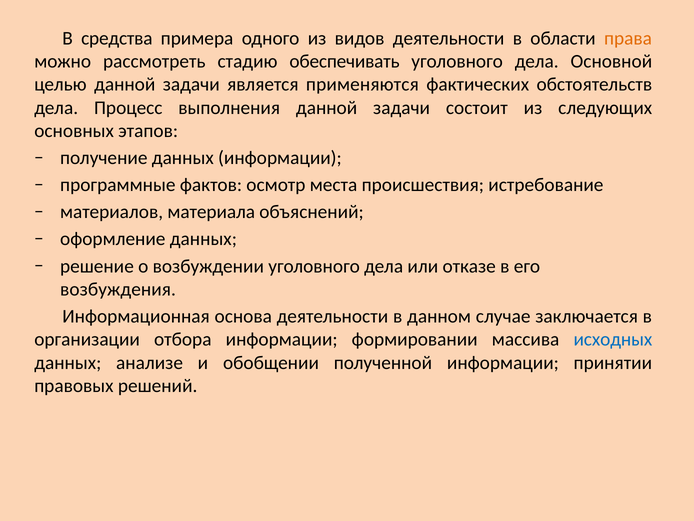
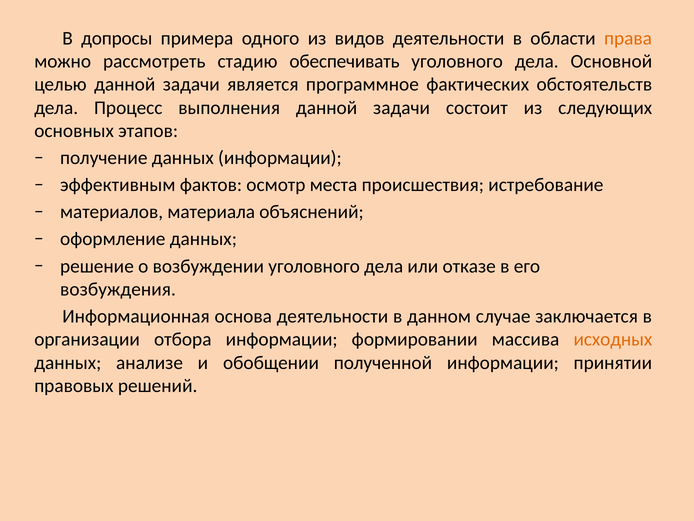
средства: средства -> допросы (117, 38)
применяются: применяются -> программное (362, 84)
программные: программные -> эффективным (118, 185)
исходных colour: blue -> orange (613, 339)
